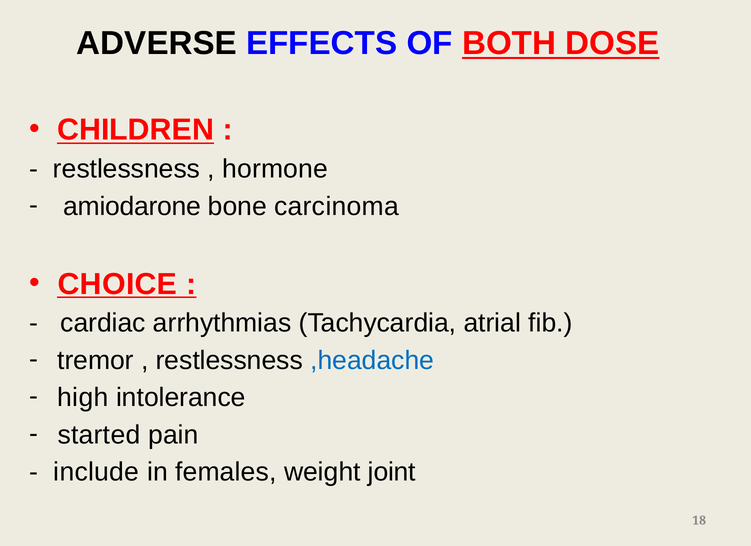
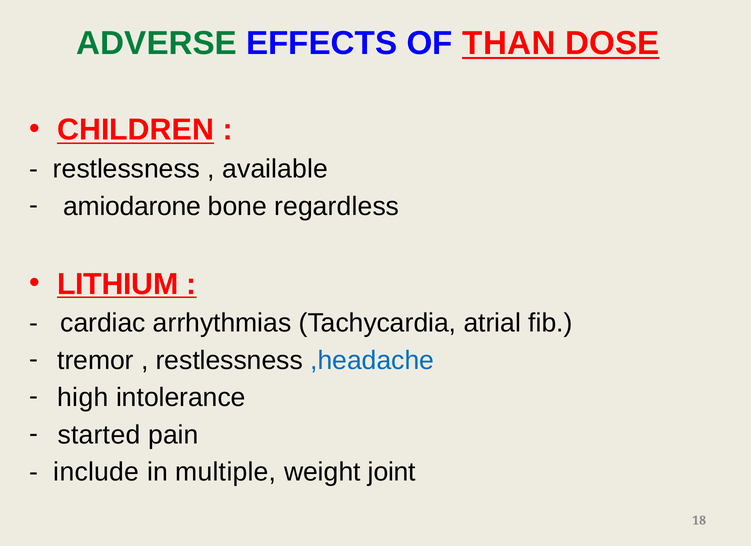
ADVERSE colour: black -> green (157, 44)
BOTH: BOTH -> THAN (509, 44)
hormone: hormone -> available (275, 169)
carcinoma: carcinoma -> regardless (337, 206)
CHOICE: CHOICE -> LITHIUM (118, 284)
females: females -> multiple (226, 472)
